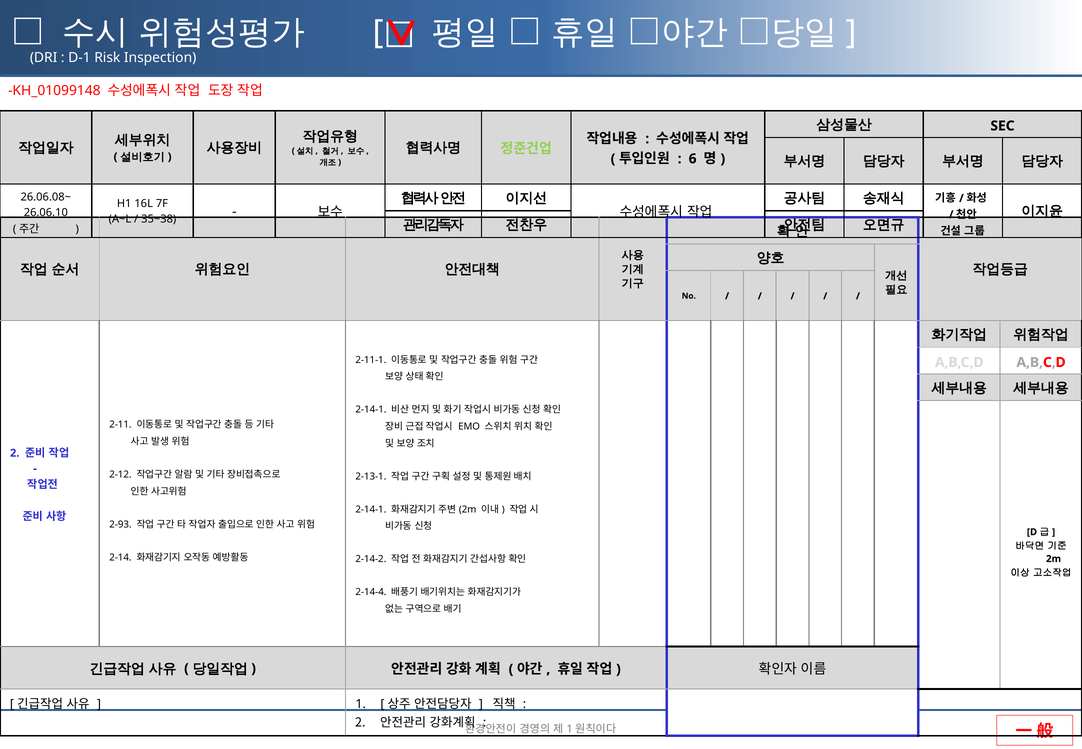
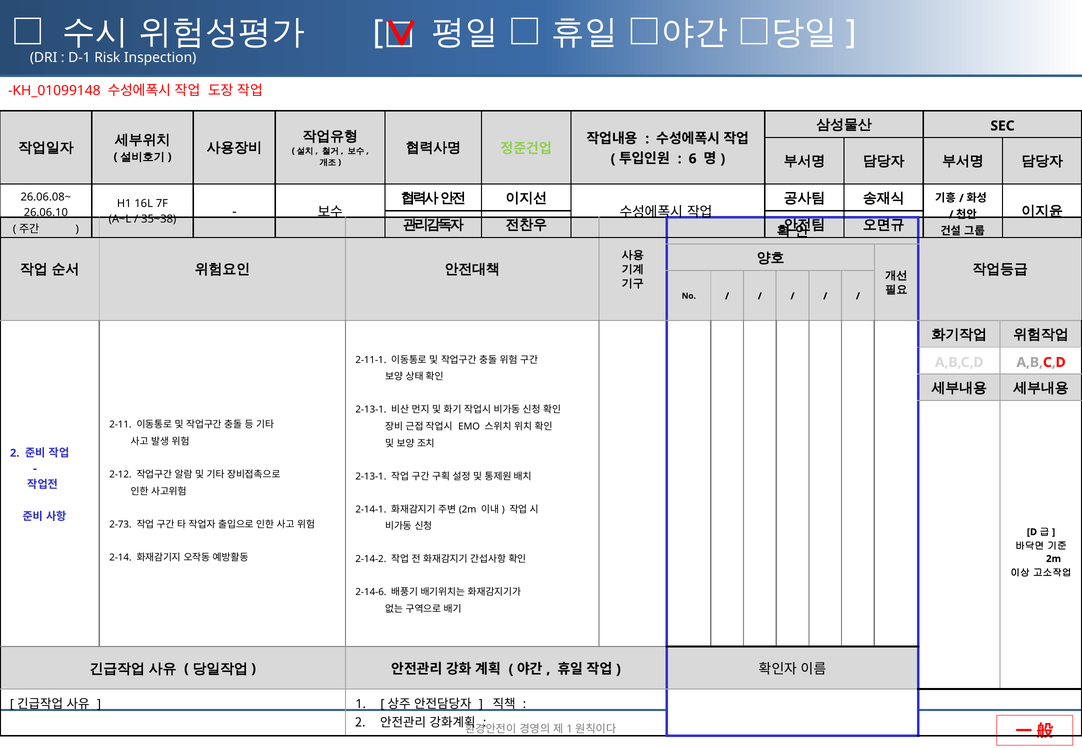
2-14-1: 2-14-1 -> 2-13-1 (371, 410)
2-93: 2-93 -> 2-73 (120, 524)
2-14-4: 2-14-4 -> 2-14-6 (371, 592)
